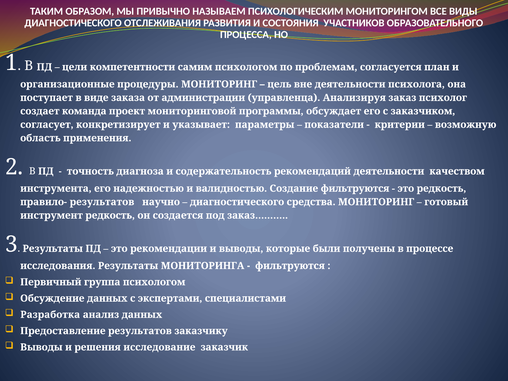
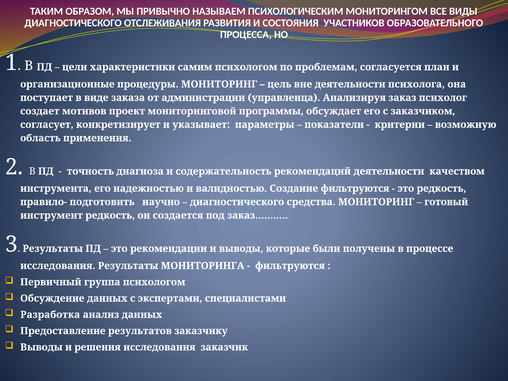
компетентности: компетентности -> характеристики (132, 67)
команда: команда -> мотивов (84, 111)
правило- результатов: результатов -> подготовить (102, 202)
решения исследование: исследование -> исследования (159, 347)
